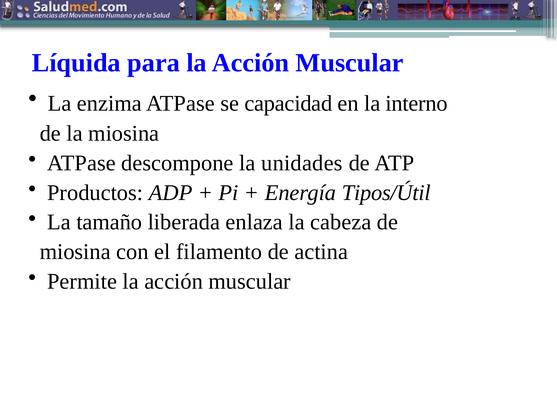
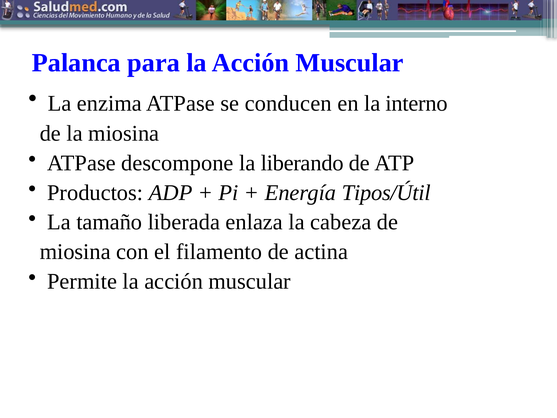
Líquida: Líquida -> Palanca (76, 63)
capacidad: capacidad -> conducen (288, 103)
unidades: unidades -> liberando (302, 163)
